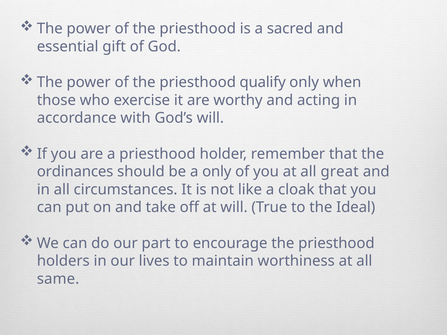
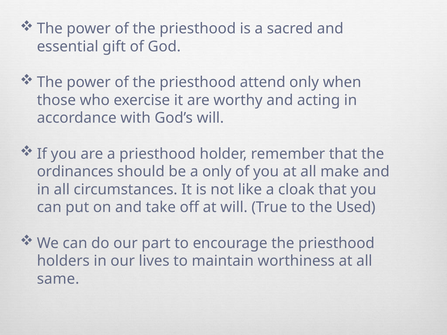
qualify: qualify -> attend (263, 82)
great: great -> make (340, 172)
Ideal: Ideal -> Used (356, 208)
